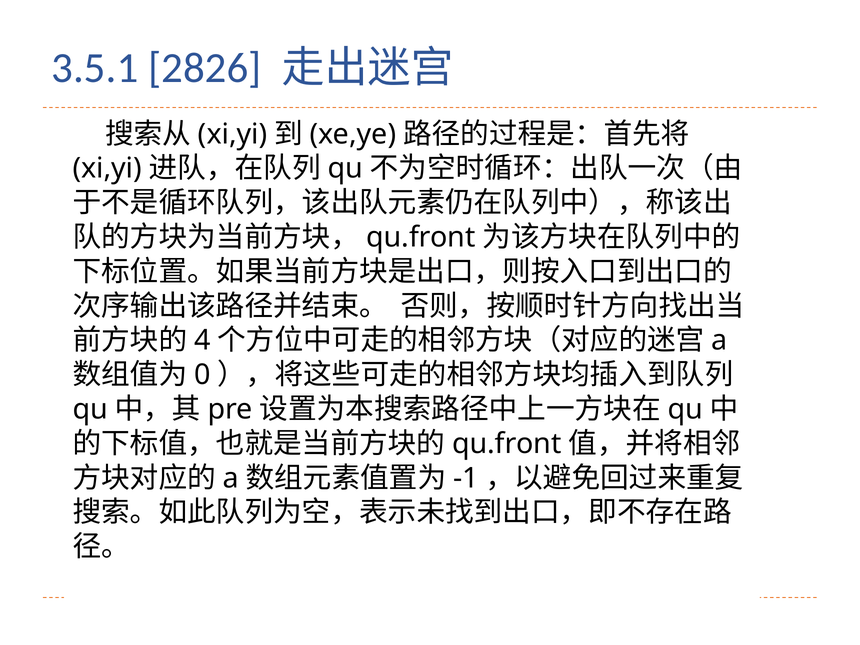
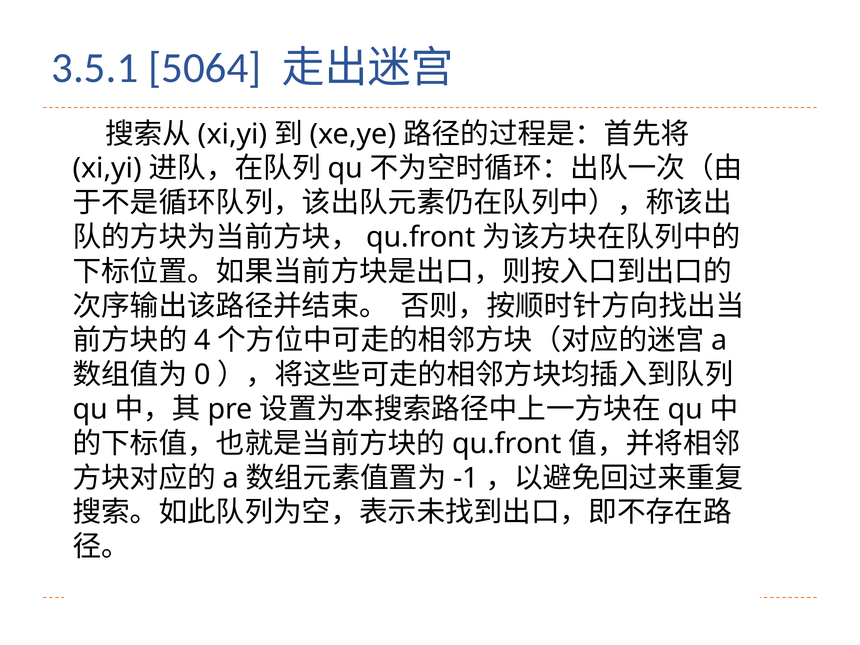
2826: 2826 -> 5064 (205, 68)
